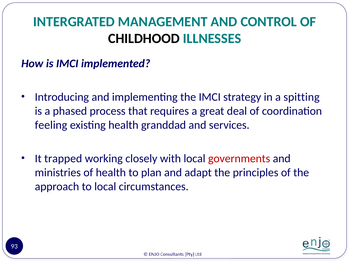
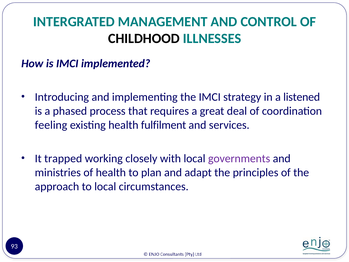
spitting: spitting -> listened (302, 97)
granddad: granddad -> fulfilment (164, 125)
governments colour: red -> purple (239, 158)
